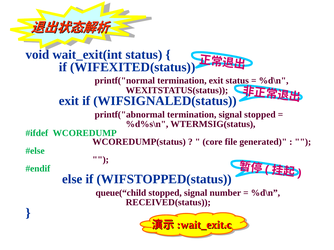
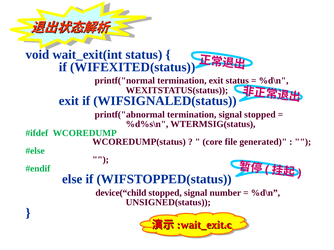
queue(“child: queue(“child -> device(“child (121, 193)
RECEIVED(status: RECEIVED(status -> UNSIGNED(status (168, 203)
